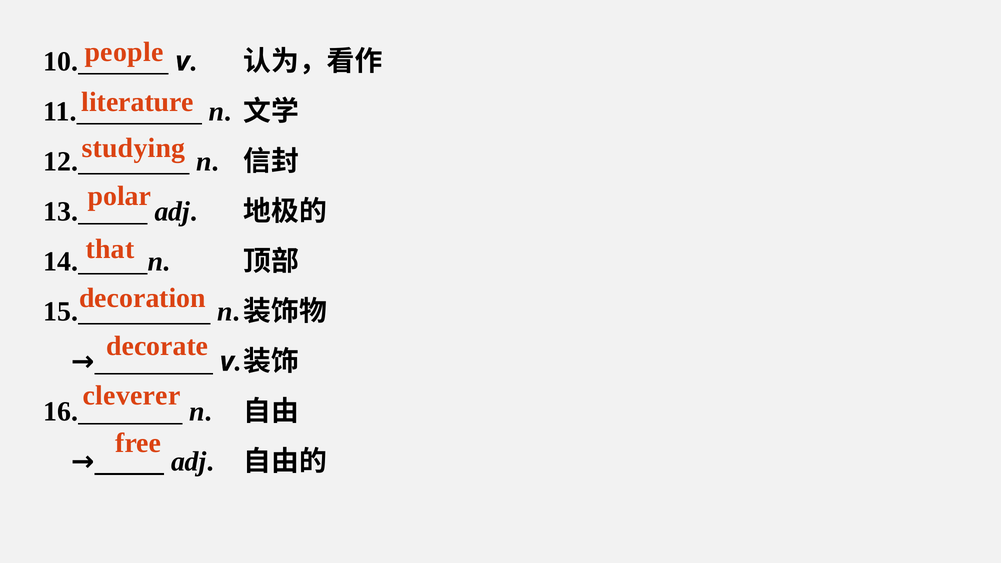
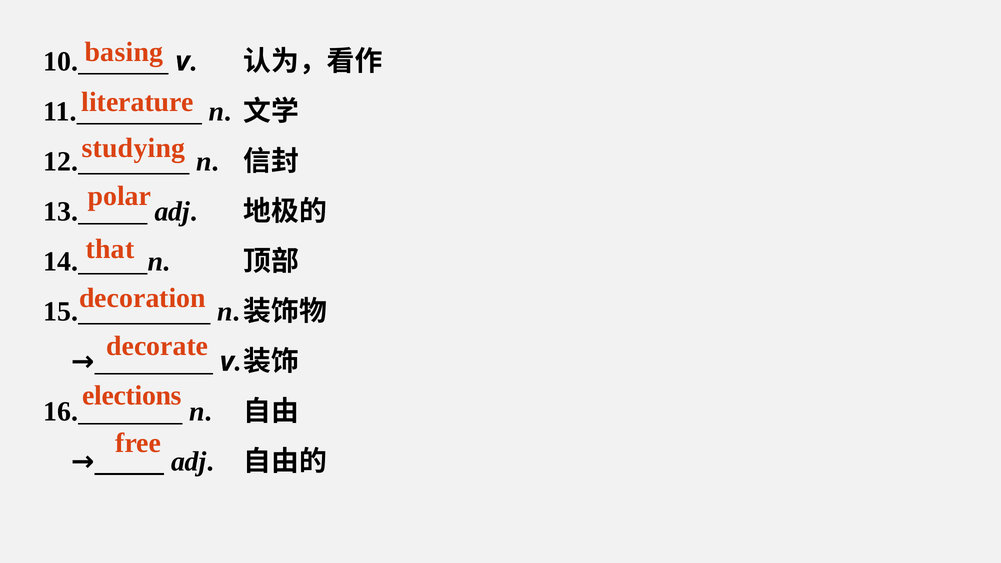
people: people -> basing (124, 52)
cleverer: cleverer -> elections (132, 396)
